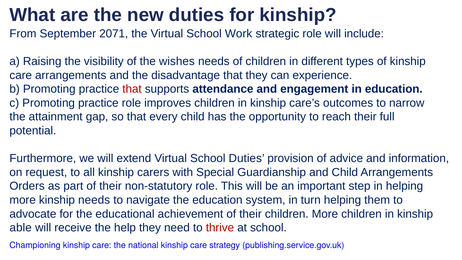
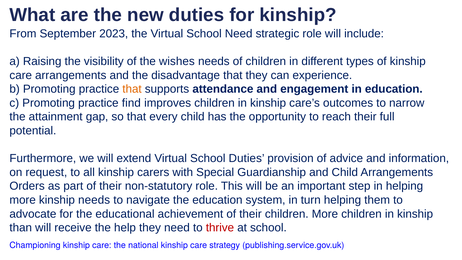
2071: 2071 -> 2023 (114, 34)
School Work: Work -> Need (239, 34)
that colour: red -> orange (132, 89)
practice role: role -> find (131, 103)
able: able -> than (21, 228)
